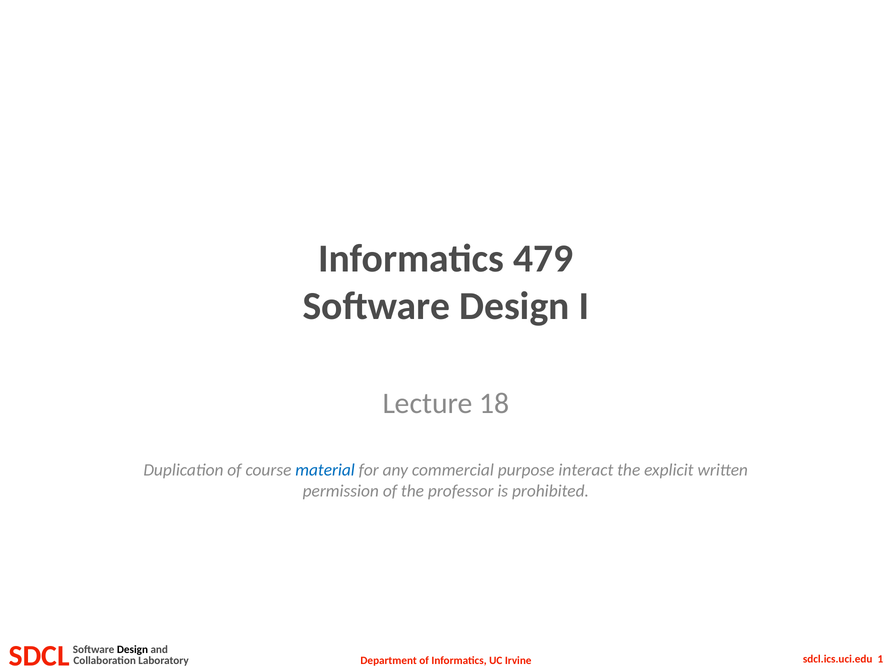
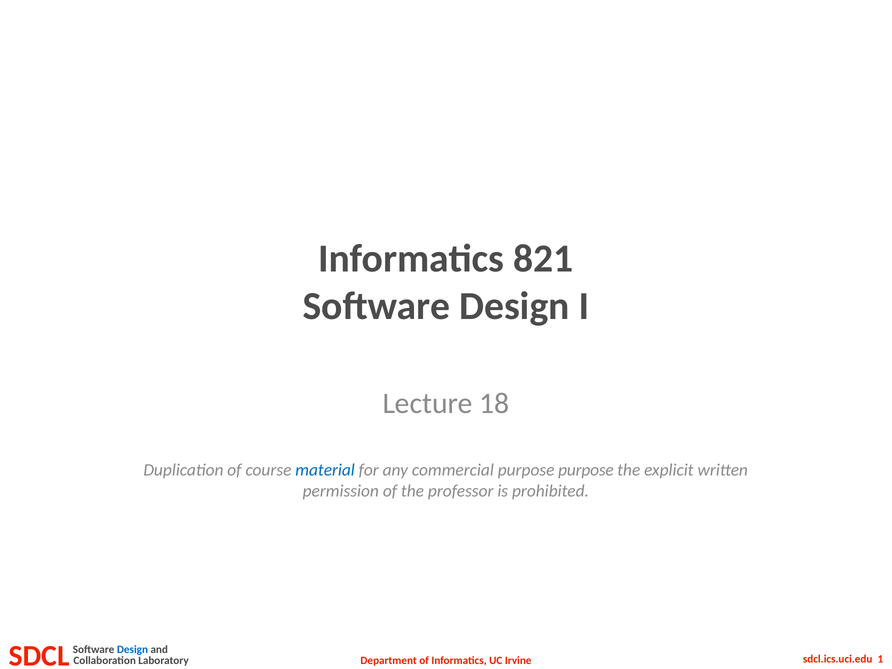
479: 479 -> 821 (543, 258)
purpose interact: interact -> purpose (586, 470)
Design colour: black -> blue (132, 650)
